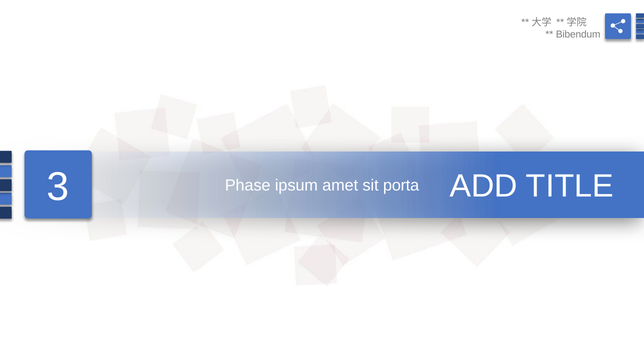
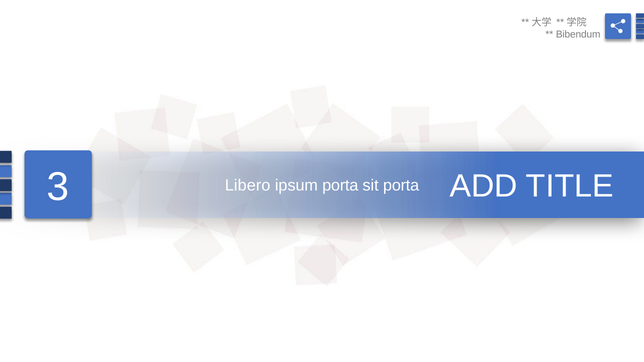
Phase: Phase -> Libero (248, 185)
ipsum amet: amet -> porta (340, 185)
